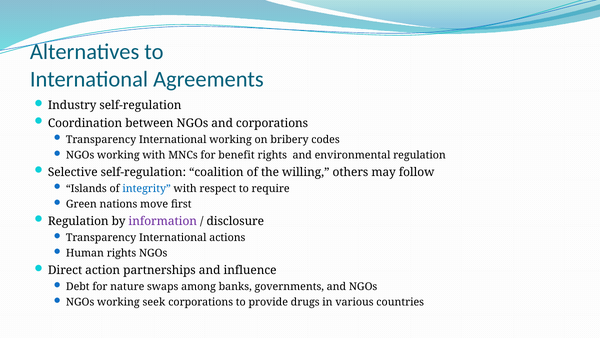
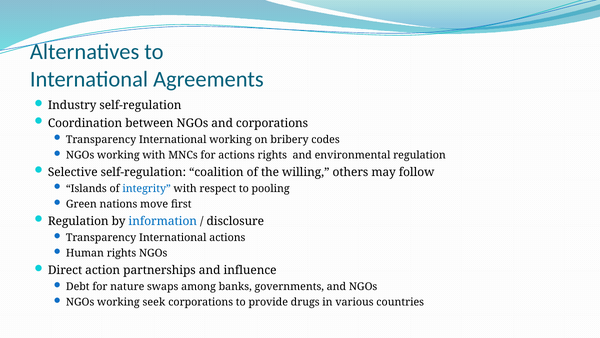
for benefit: benefit -> actions (237, 155)
require: require -> pooling (271, 188)
information colour: purple -> blue (163, 221)
